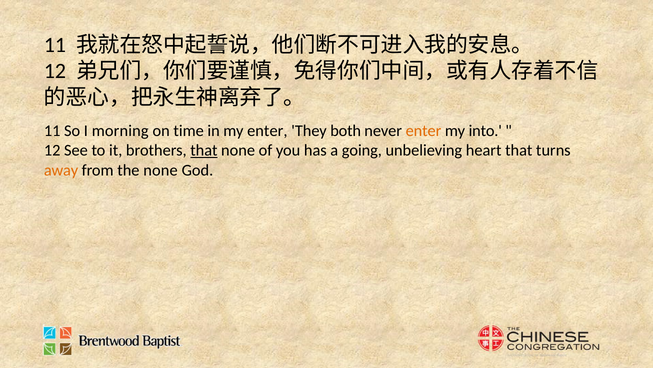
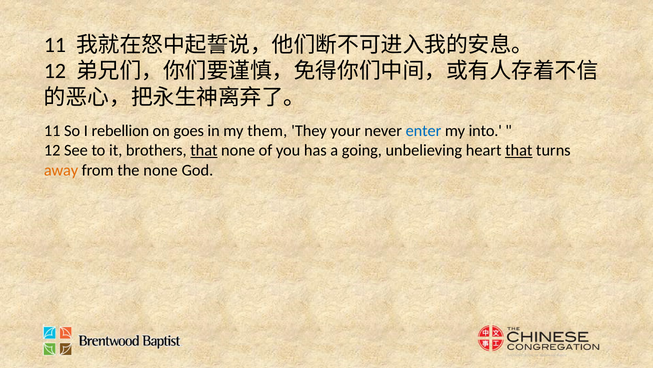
morning: morning -> rebellion (120, 131)
time: time -> goes (189, 131)
my enter: enter -> them (267, 131)
both: both -> your (346, 131)
enter colour: orange -> blue (423, 131)
that underline: none -> present (519, 150)
